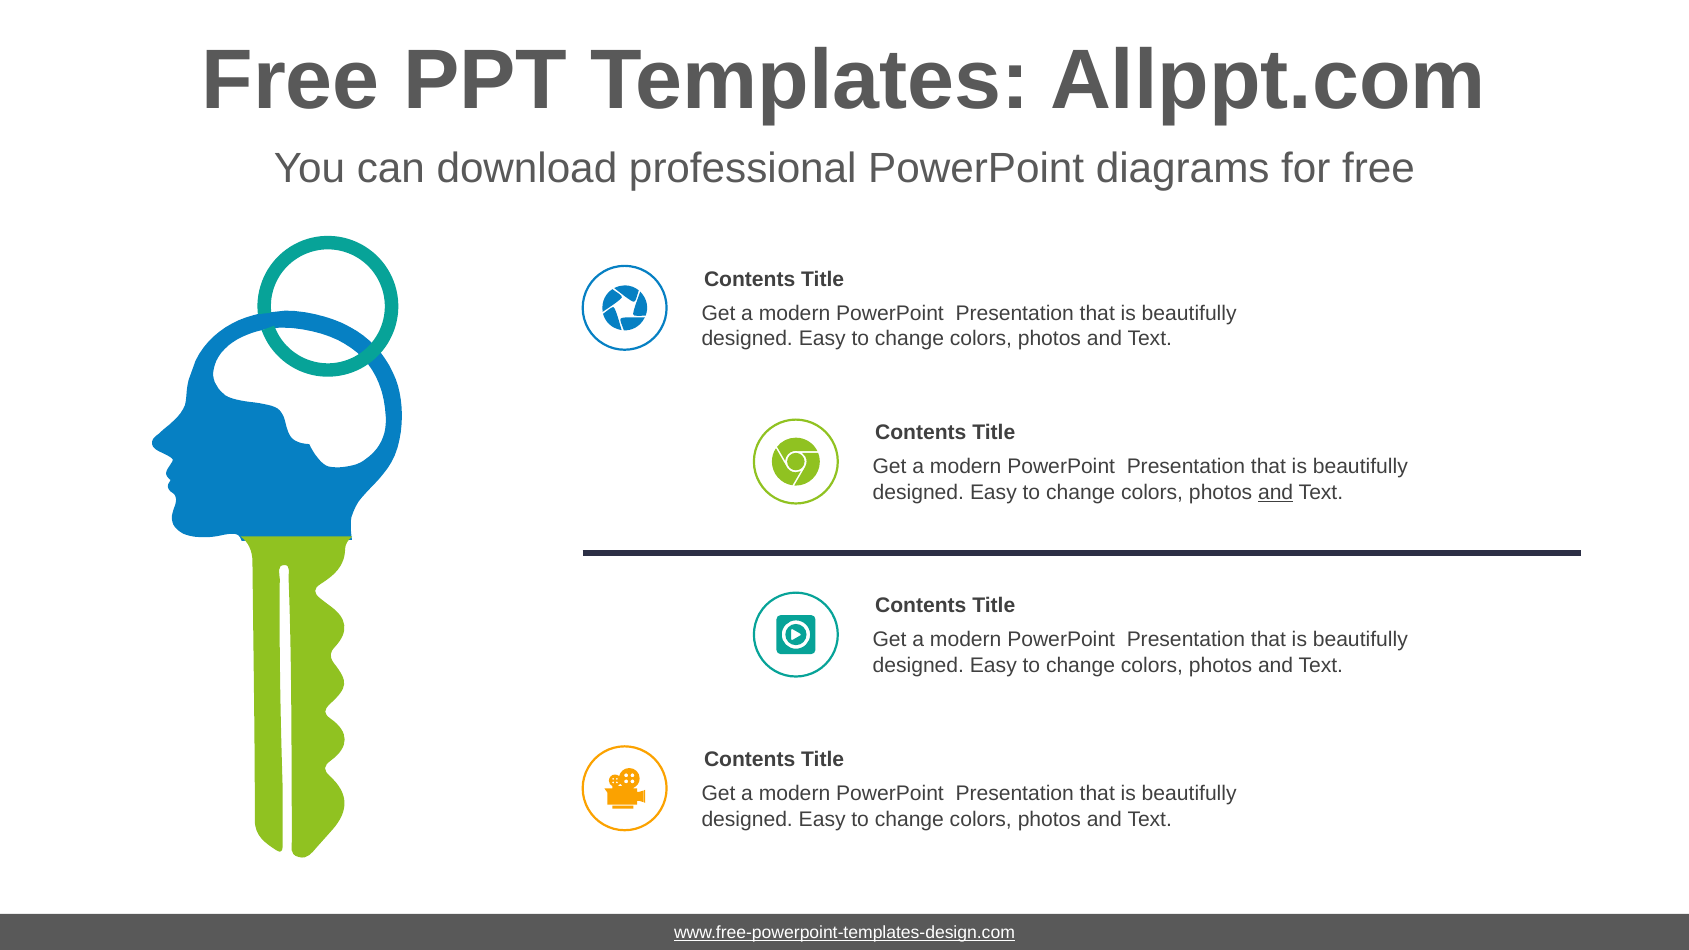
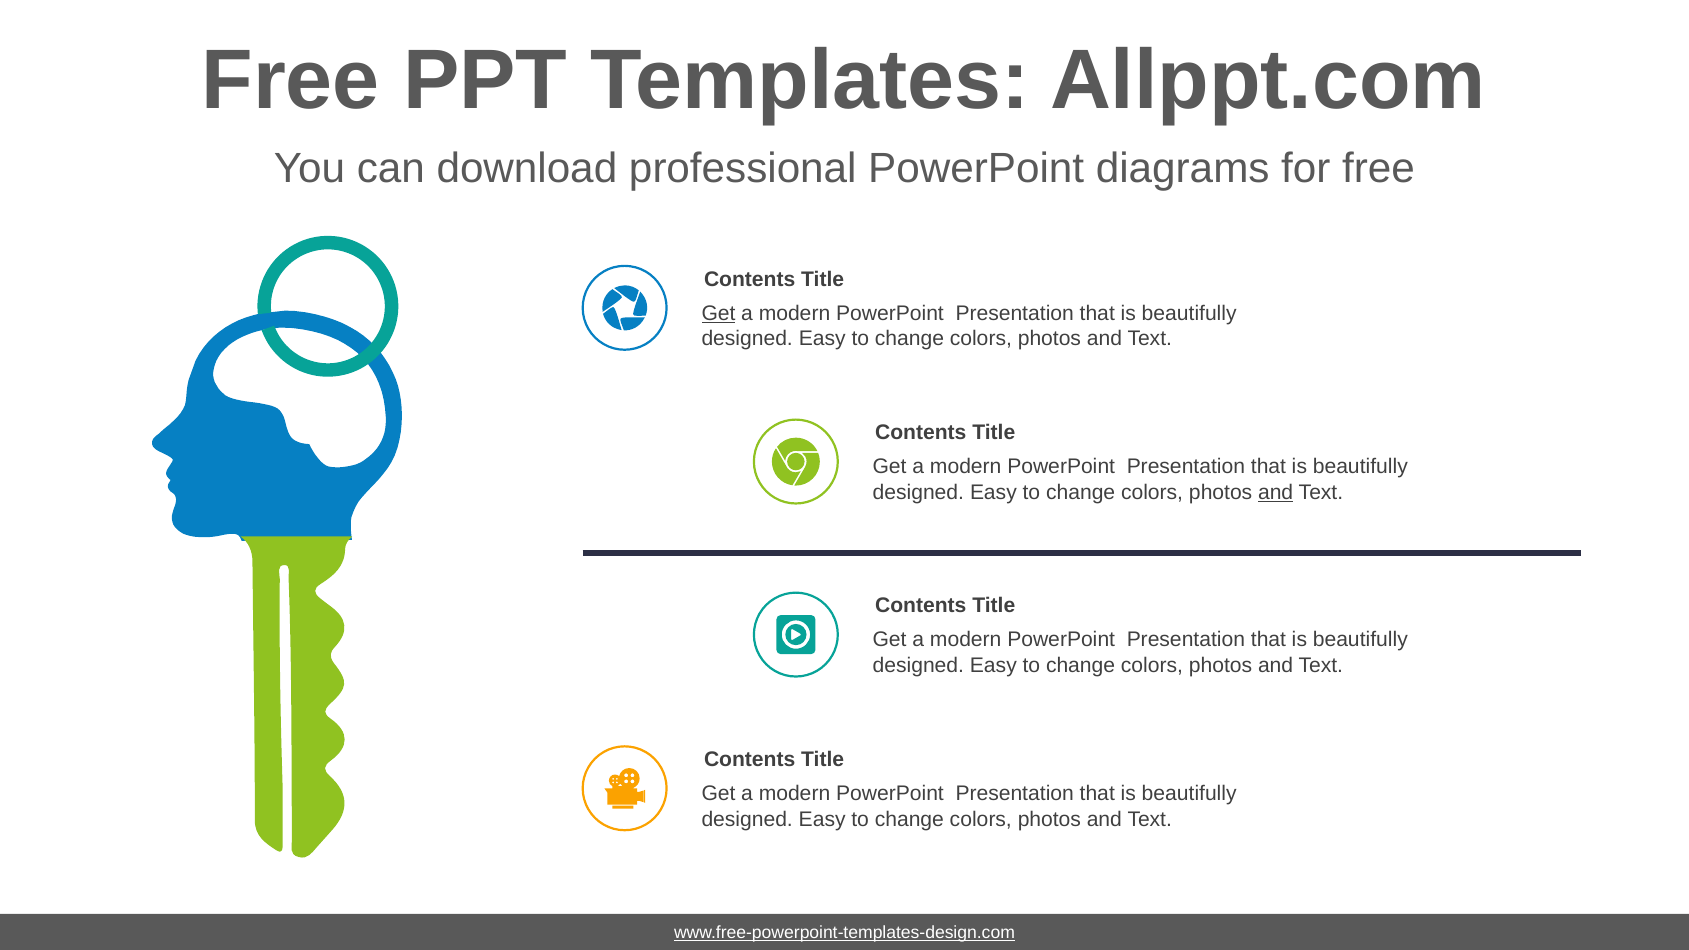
Get underline: none -> present (718, 313)
